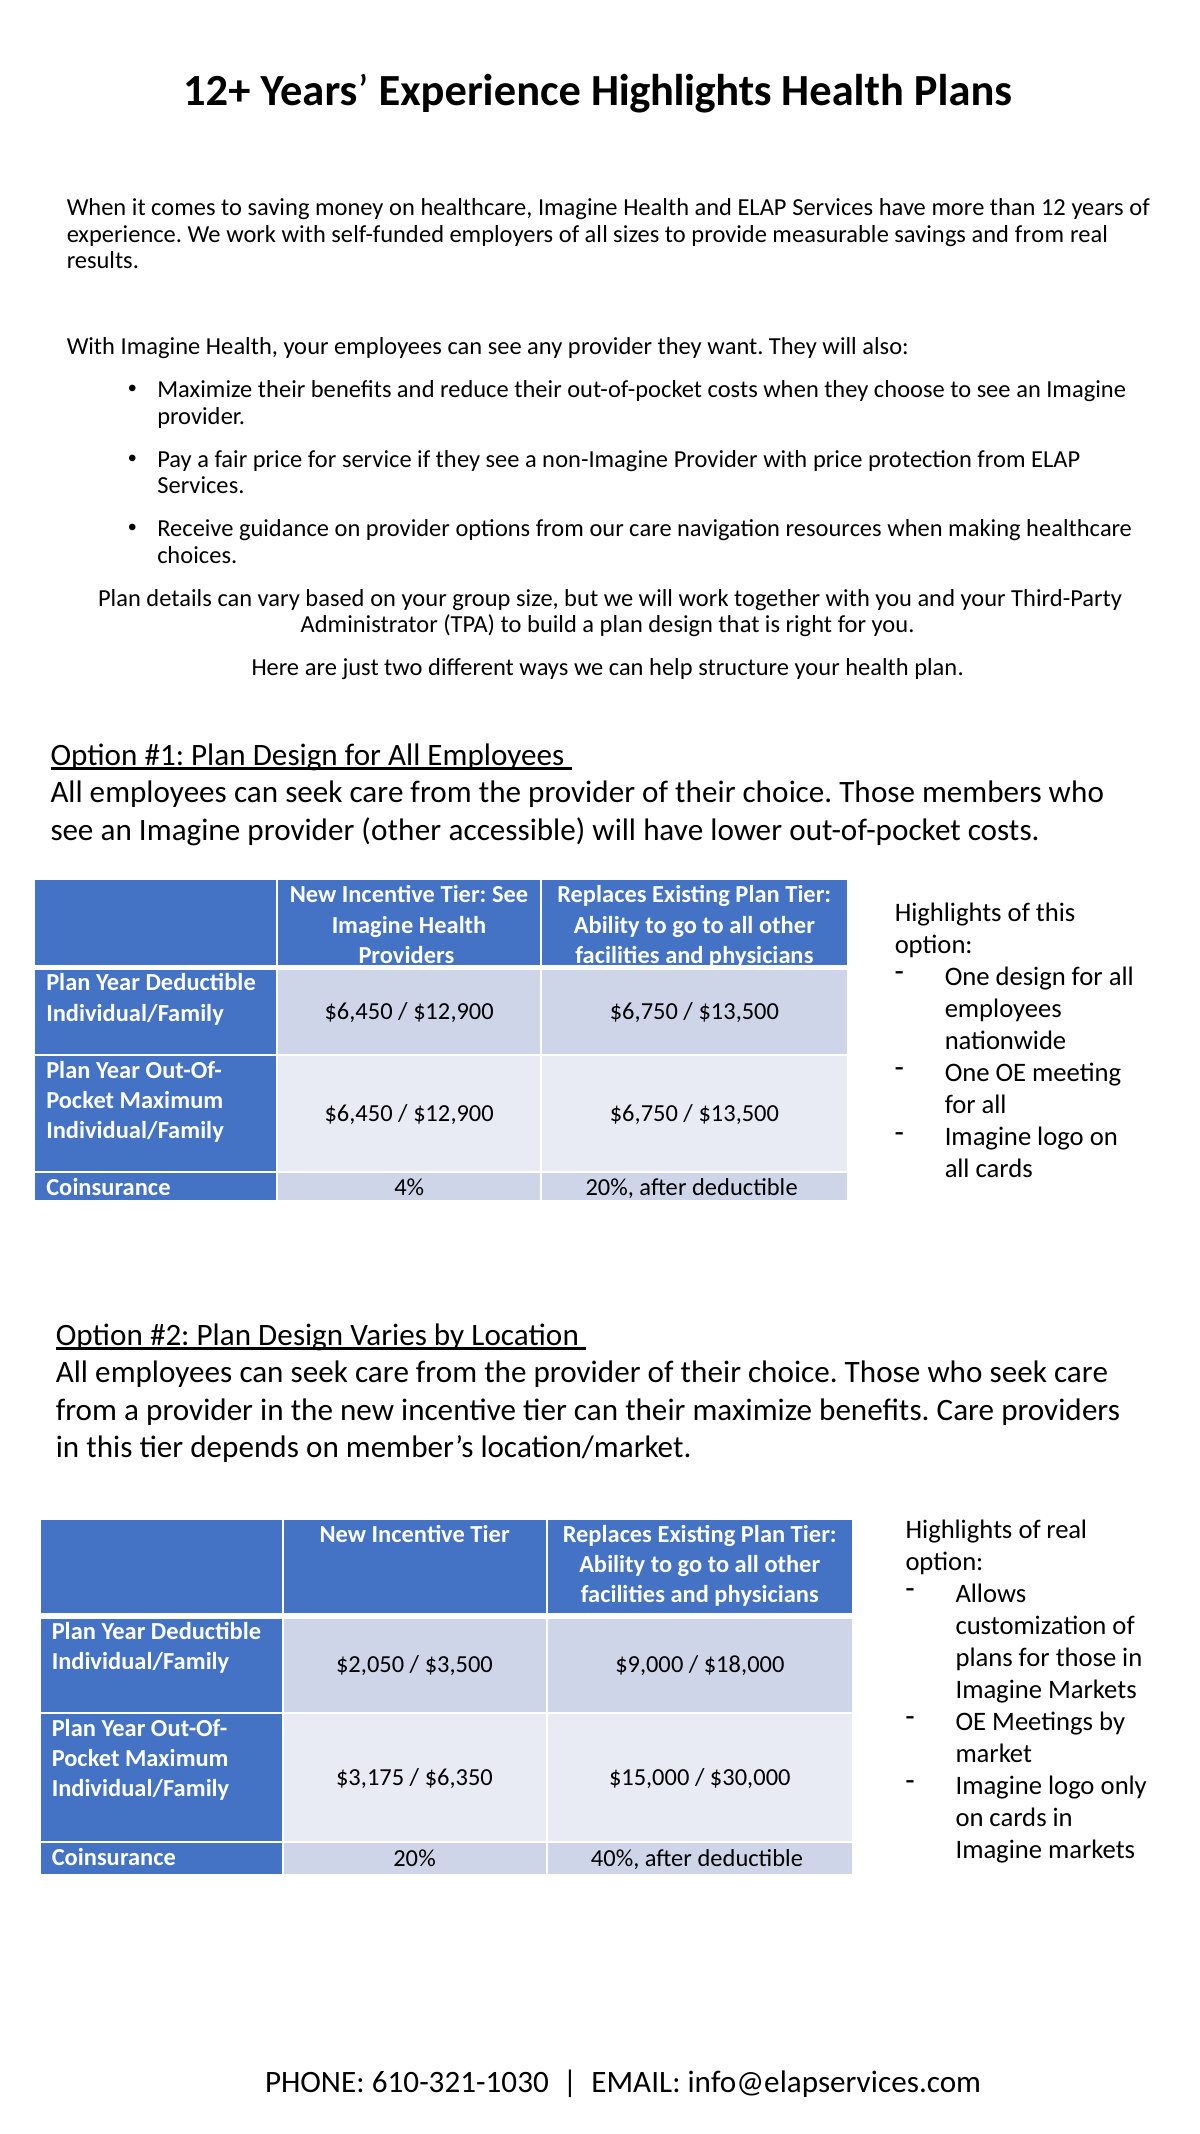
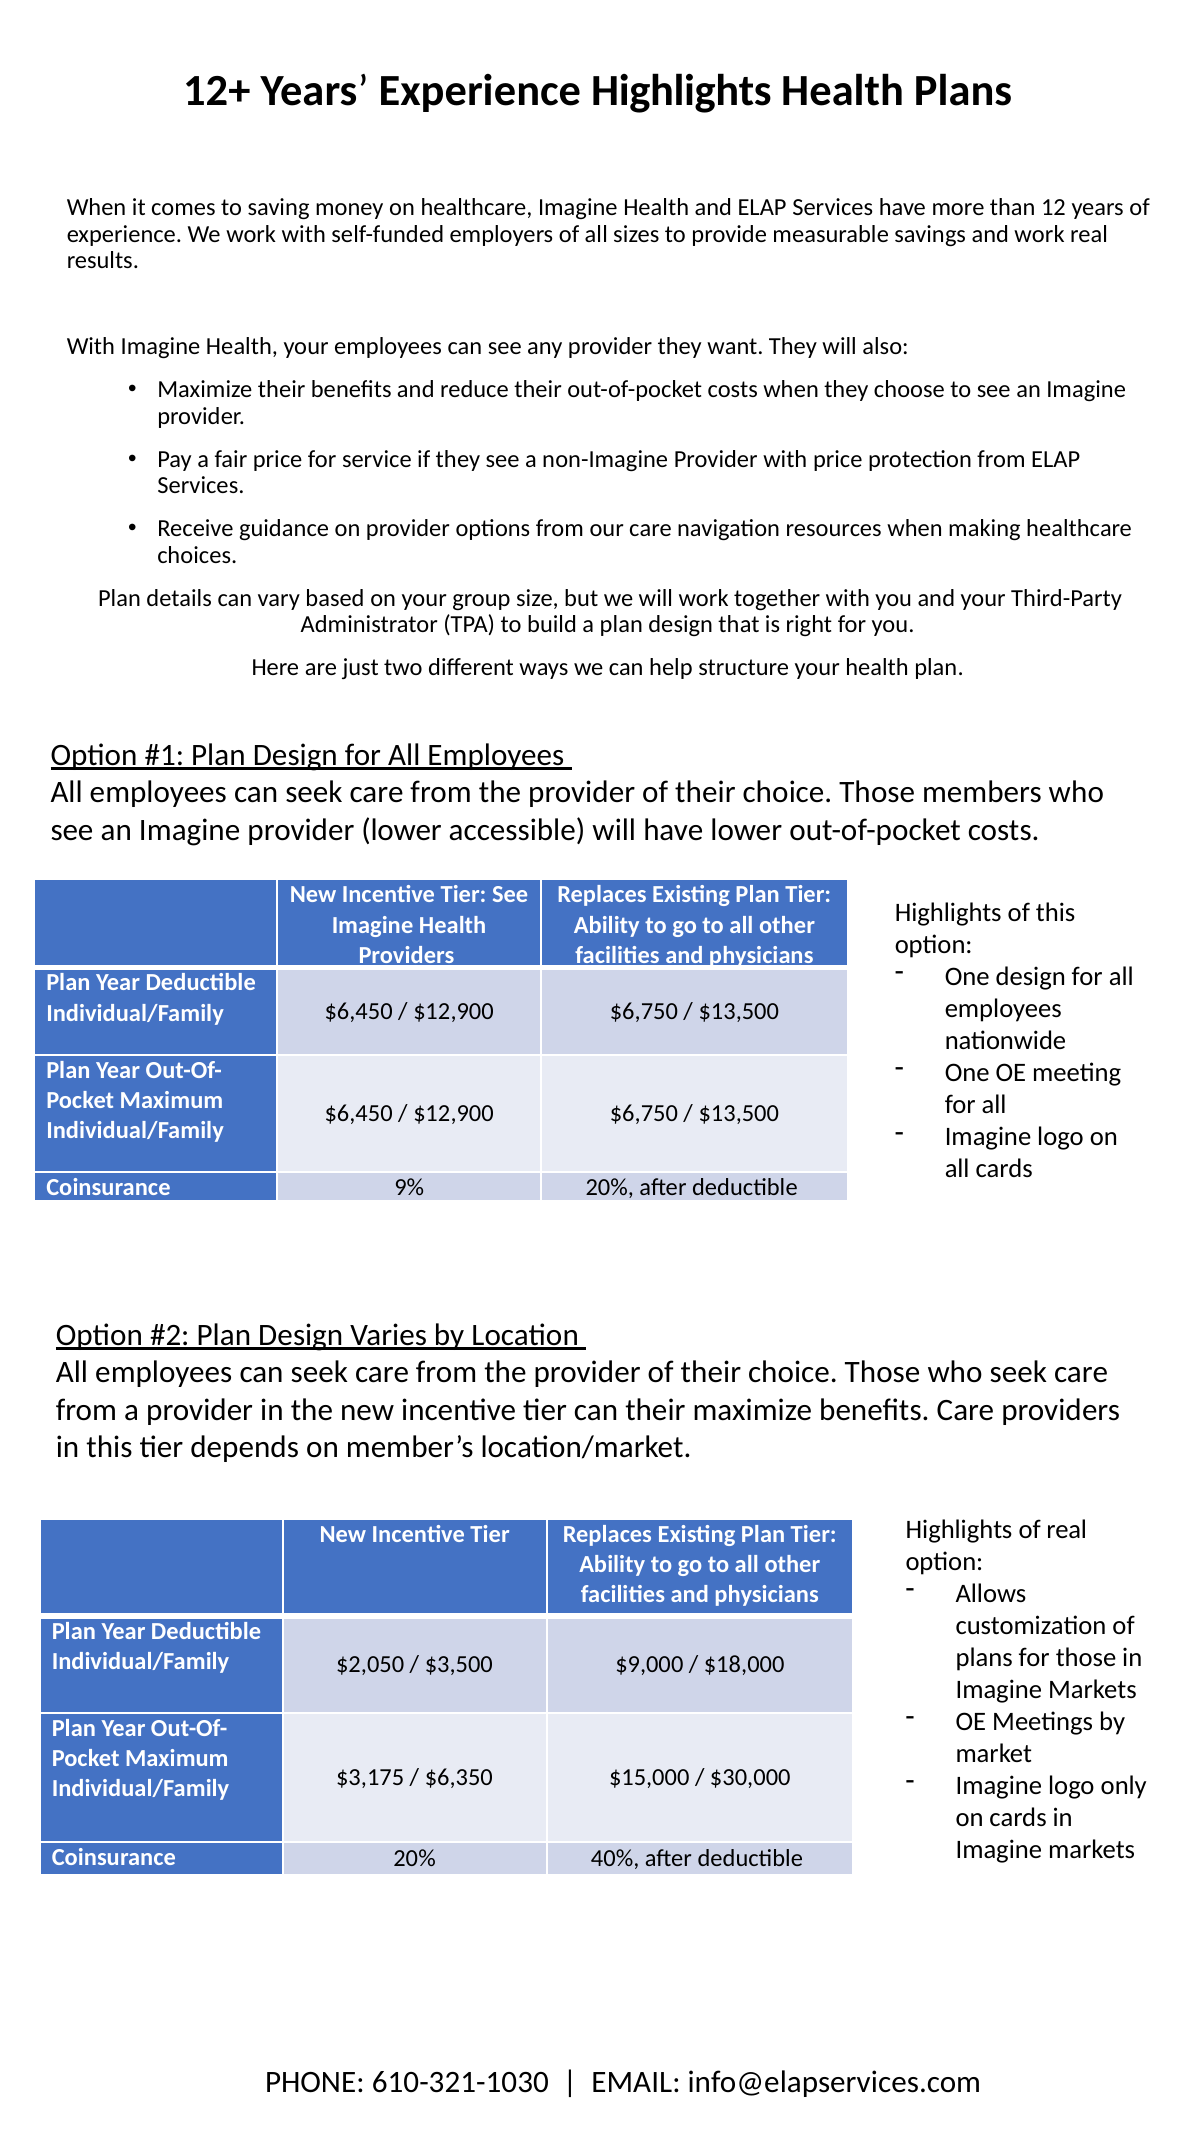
and from: from -> work (1040, 234)
provider other: other -> lower (402, 829)
4%: 4% -> 9% (409, 1187)
